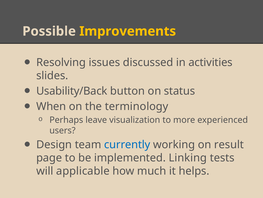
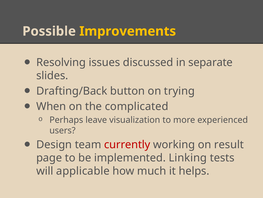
activities: activities -> separate (211, 62)
Usability/Back: Usability/Back -> Drafting/Back (72, 91)
status: status -> trying (179, 91)
terminology: terminology -> complicated (137, 106)
currently colour: blue -> red (127, 144)
